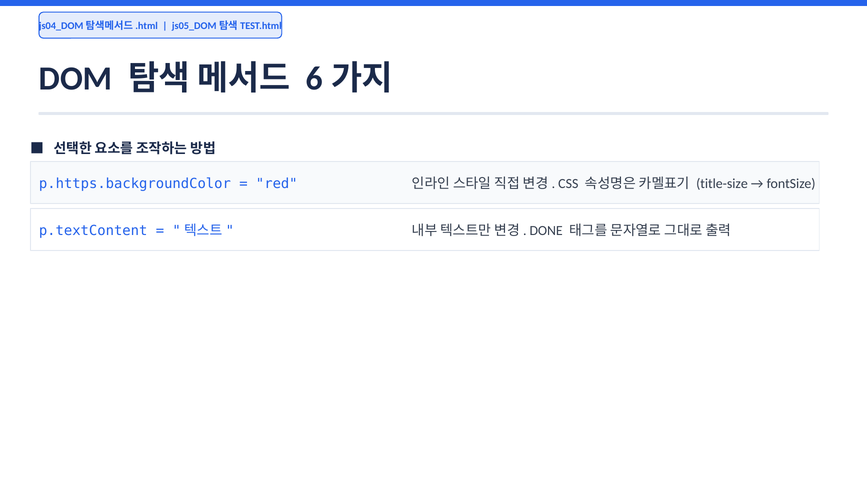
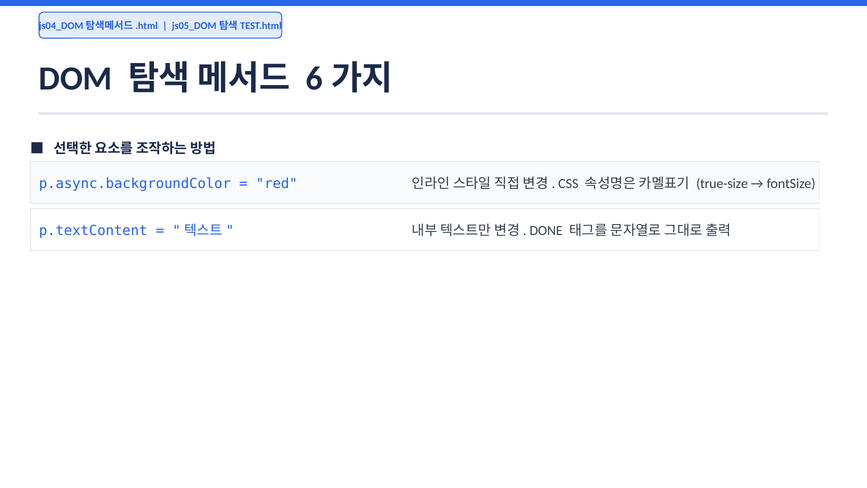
p.https.backgroundColor: p.https.backgroundColor -> p.async.backgroundColor (135, 183)
title-size: title-size -> true-size (722, 183)
